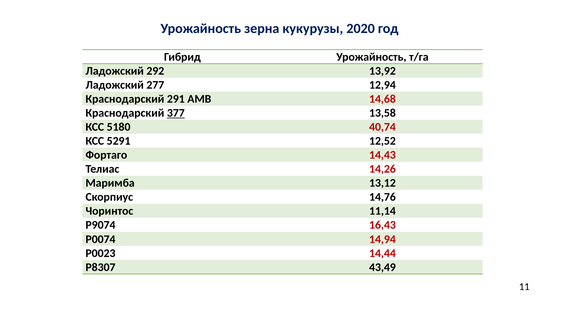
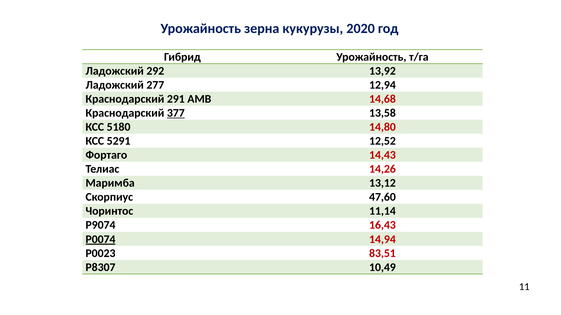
40,74: 40,74 -> 14,80 (382, 127)
14,76: 14,76 -> 47,60 (382, 197)
Р0074 underline: none -> present (100, 240)
14,44: 14,44 -> 83,51 (382, 254)
43,49: 43,49 -> 10,49 (382, 268)
